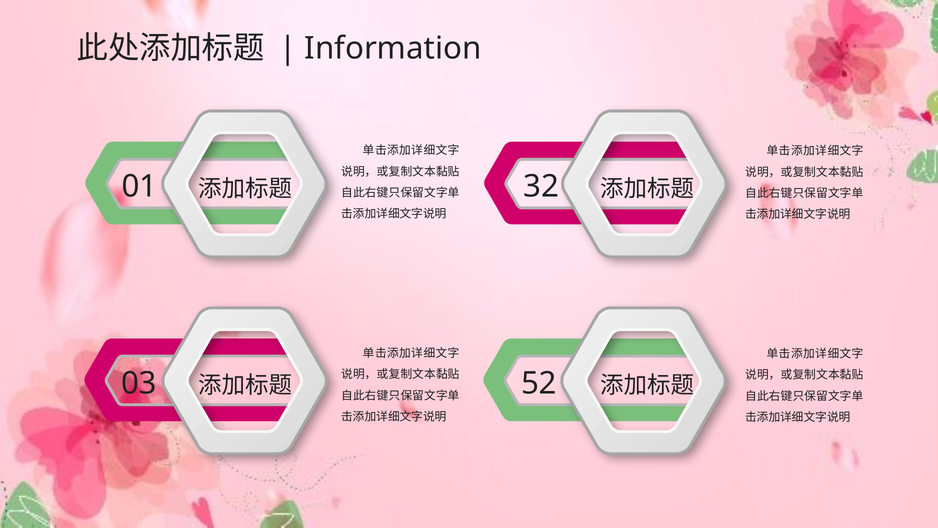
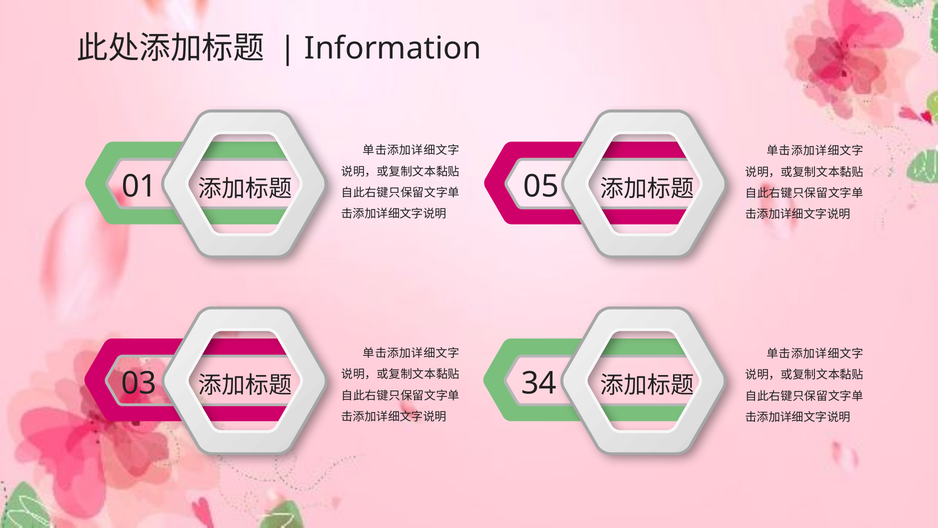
32: 32 -> 05 (541, 186)
52: 52 -> 34 (539, 383)
